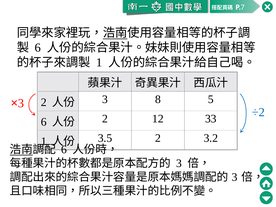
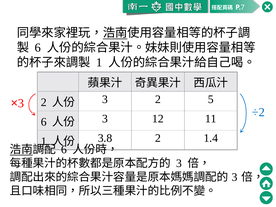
3 8: 8 -> 2 (158, 99)
2: 2 -> 3 (105, 119)
33: 33 -> 11 (211, 119)
3.5: 3.5 -> 3.8 (105, 138)
3.2: 3.2 -> 1.4 (211, 138)
